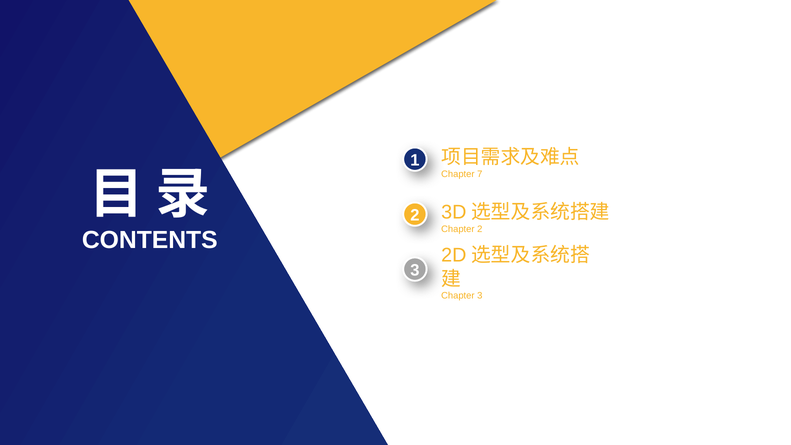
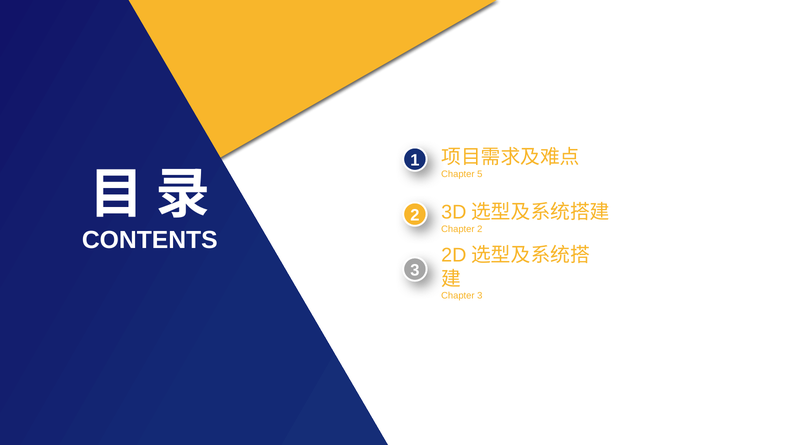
7: 7 -> 5 (480, 174)
